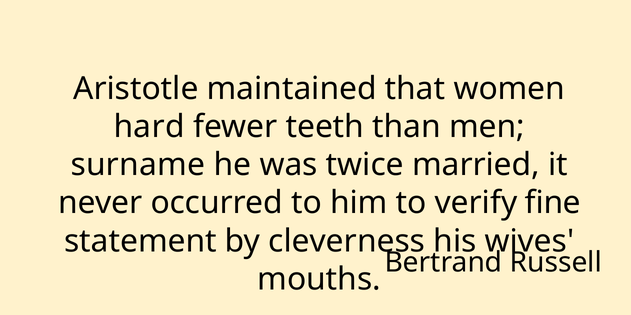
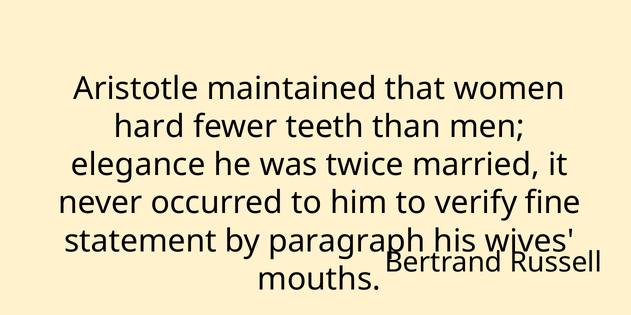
surname: surname -> elegance (138, 165)
cleverness: cleverness -> paragraph (347, 241)
